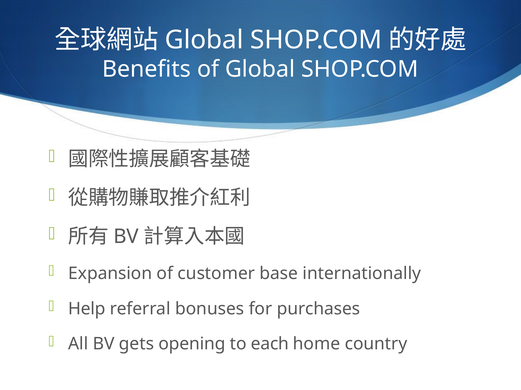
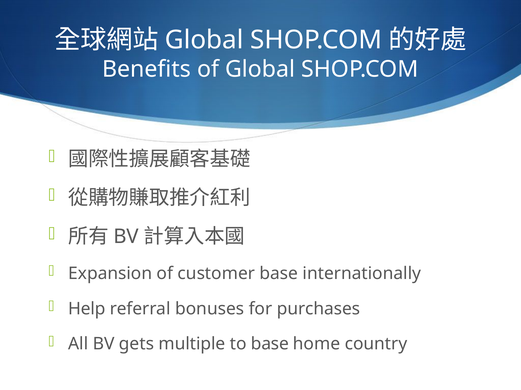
opening: opening -> multiple (192, 345)
to each: each -> base (270, 345)
